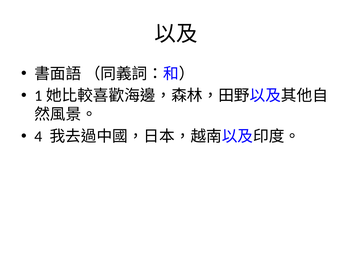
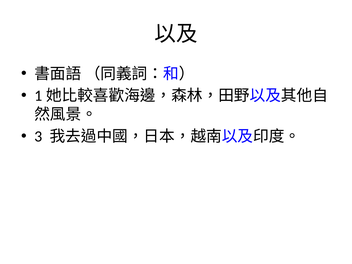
4: 4 -> 3 (38, 136)
